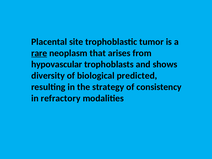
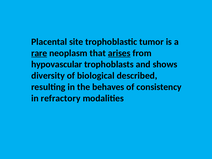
arises underline: none -> present (119, 53)
predicted: predicted -> described (137, 76)
strategy: strategy -> behaves (108, 87)
